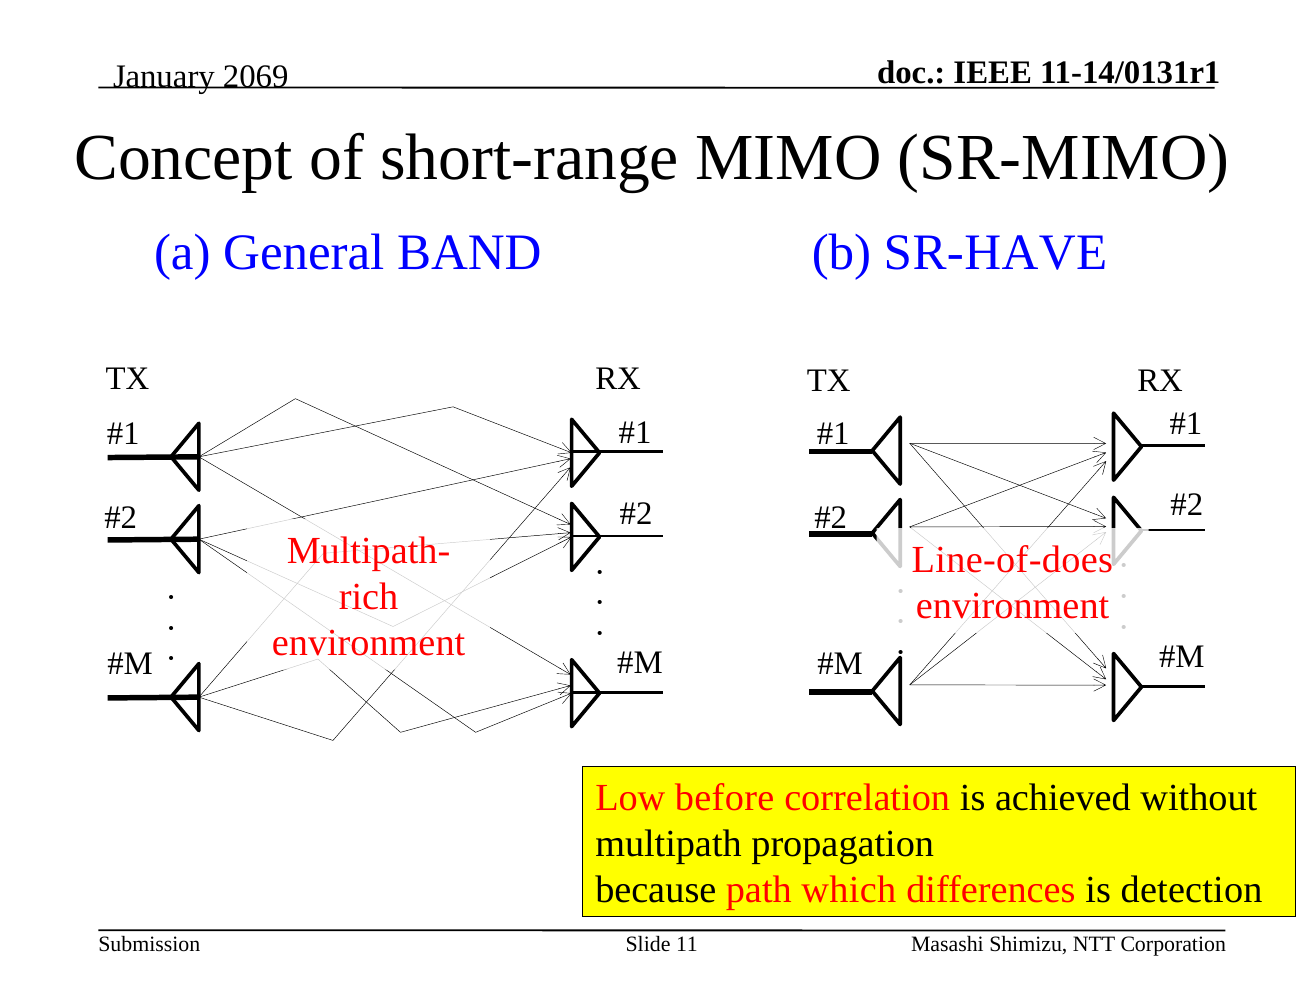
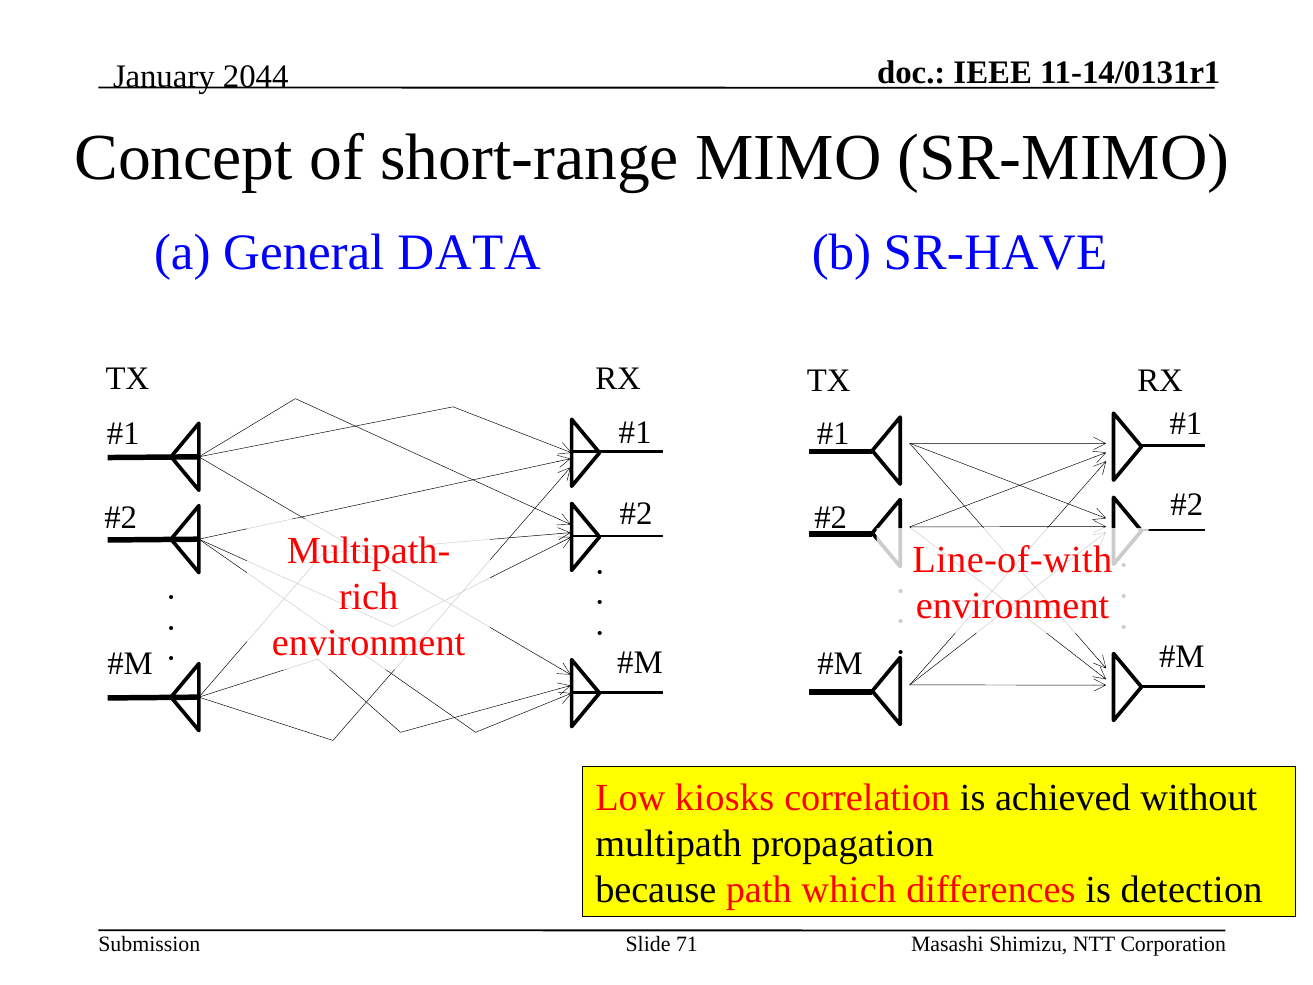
2069: 2069 -> 2044 (256, 76)
BAND: BAND -> DATA (469, 253)
Line-of-does: Line-of-does -> Line-of-with (1012, 560)
before: before -> kiosks (725, 798)
11: 11 -> 71 (687, 944)
